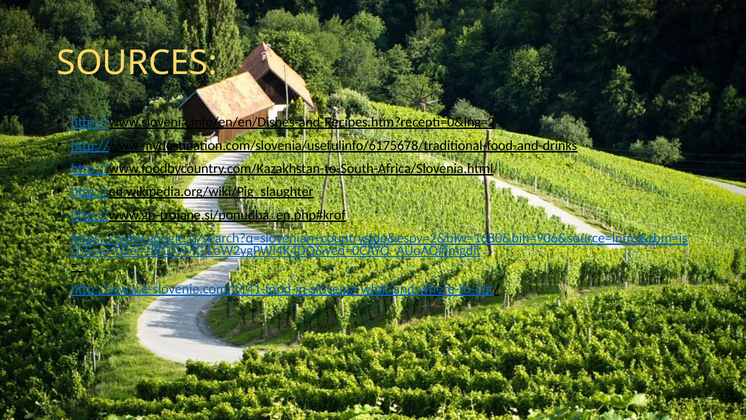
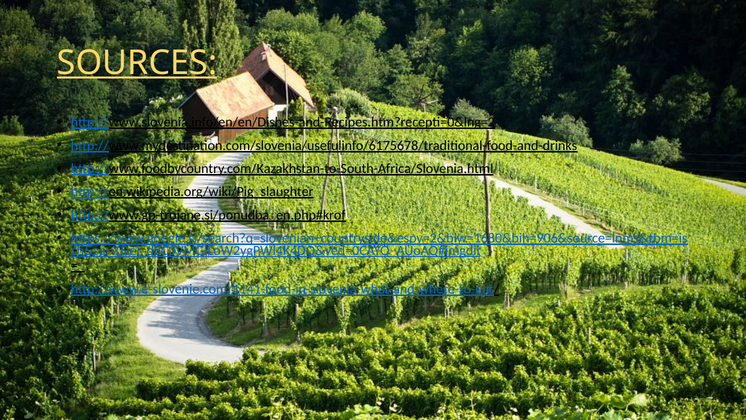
SOURCES underline: none -> present (137, 63)
